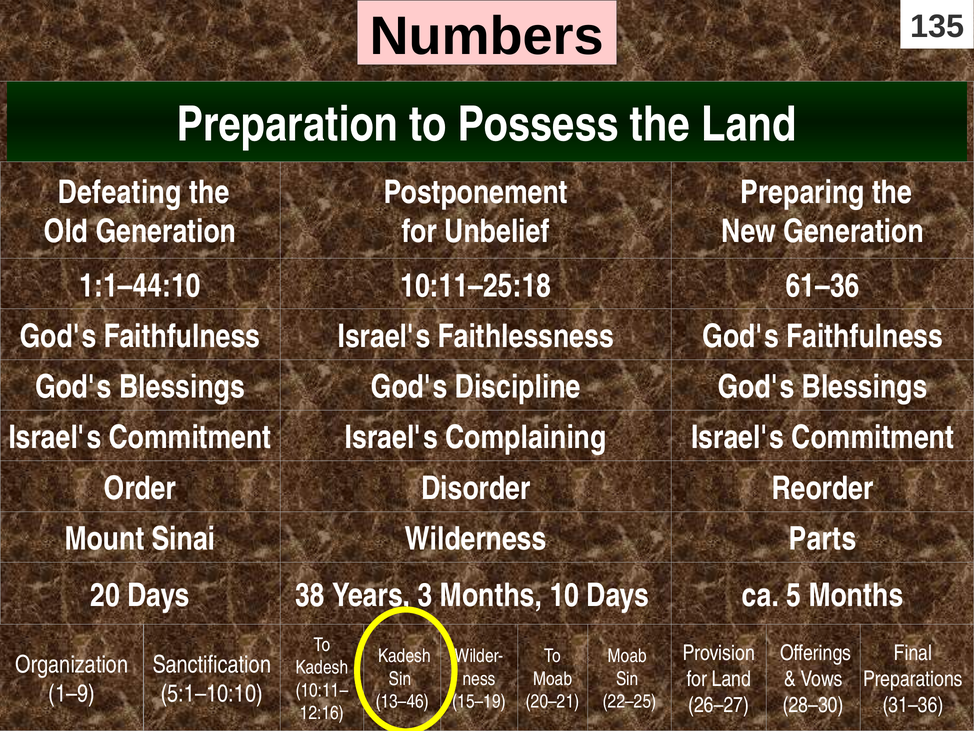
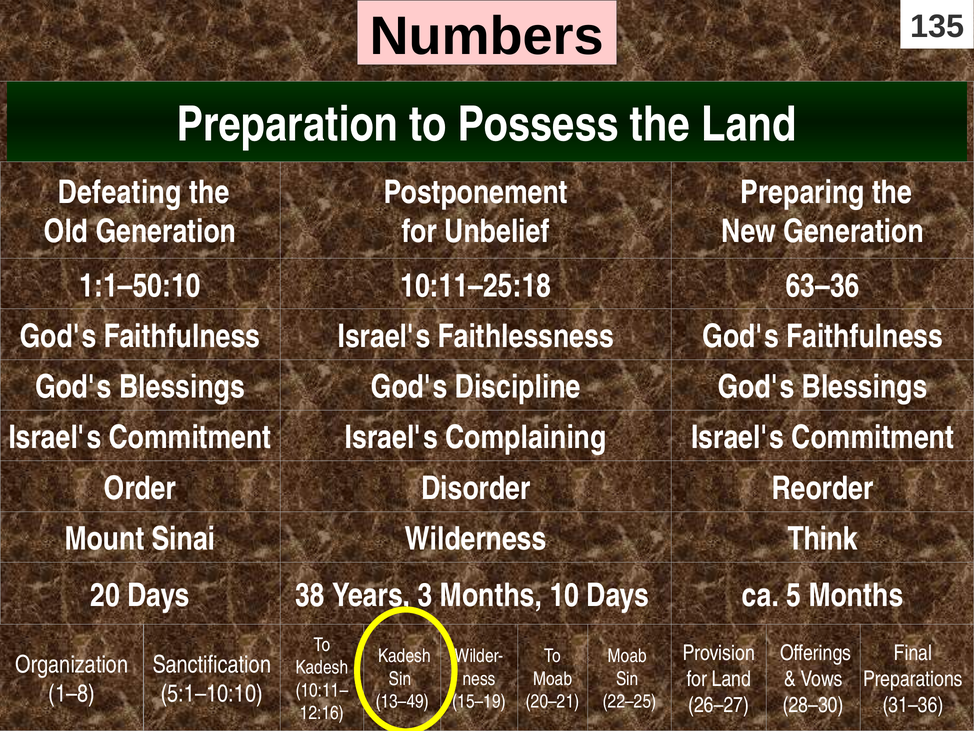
1:1–44:10: 1:1–44:10 -> 1:1–50:10 (140, 286)
61–36: 61–36 -> 63–36 (823, 286)
Parts: Parts -> Think (823, 539)
1–9: 1–9 -> 1–8 (72, 693)
13–46: 13–46 -> 13–49 (402, 701)
